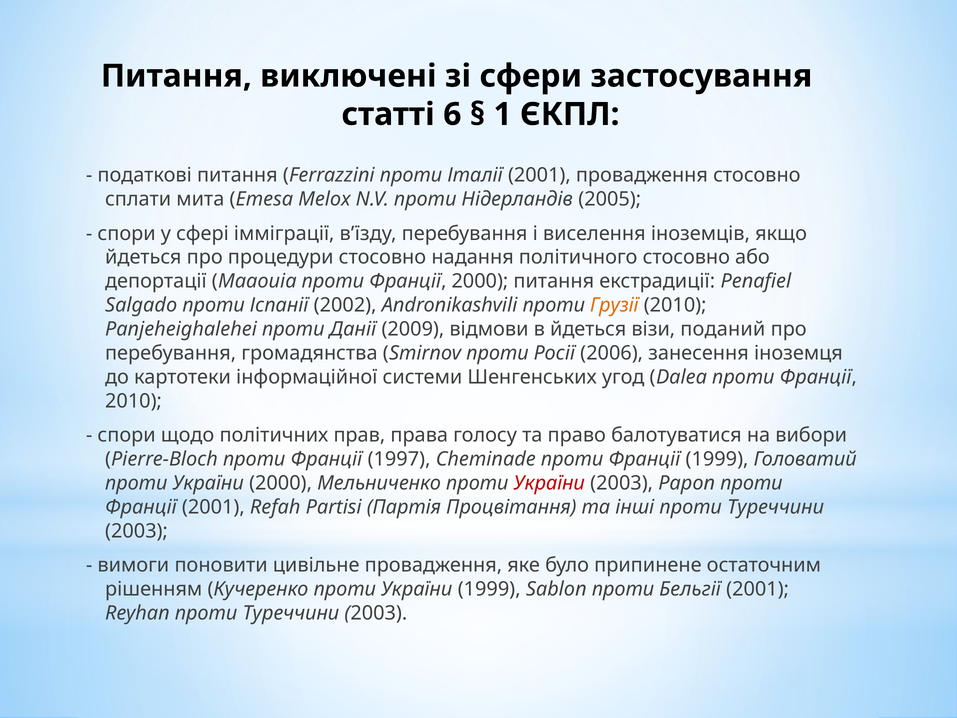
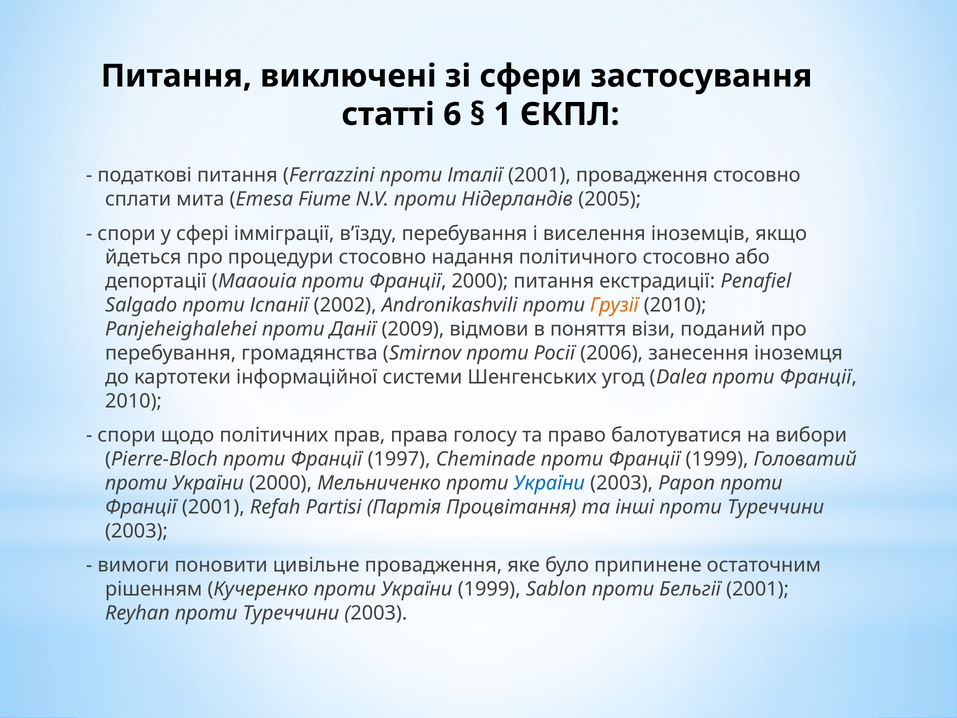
Melox: Melox -> Fiume (325, 199)
в йдеться: йдеться -> поняття (588, 329)
України colour: red -> blue (549, 483)
